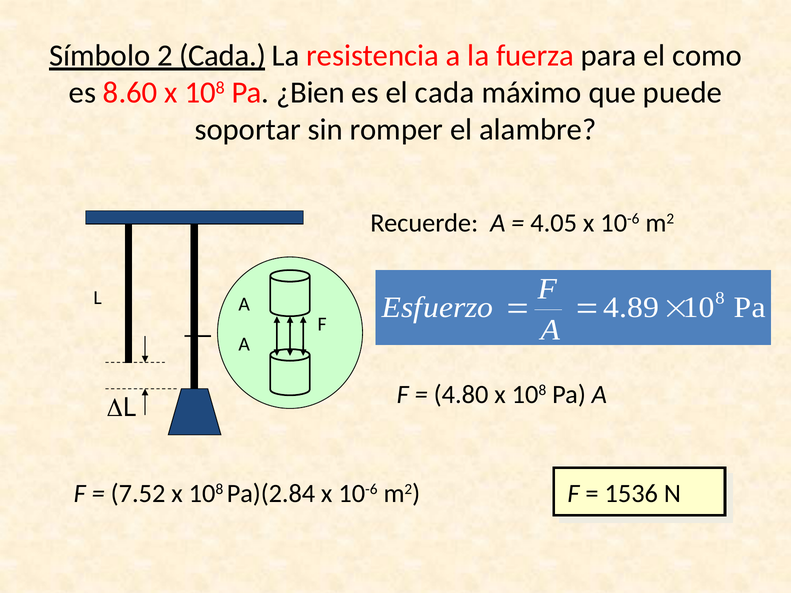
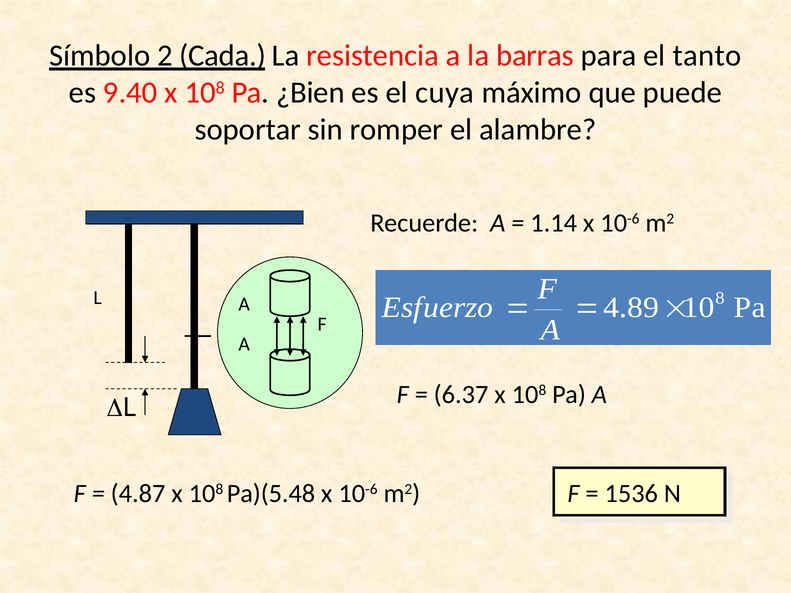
fuerza: fuerza -> barras (535, 56)
como: como -> tanto (707, 56)
8.60: 8.60 -> 9.40 (130, 93)
el cada: cada -> cuya (445, 93)
4.05: 4.05 -> 1.14 (554, 223)
4.80: 4.80 -> 6.37 (461, 395)
7.52: 7.52 -> 4.87 (138, 494)
Pa)(2.84: Pa)(2.84 -> Pa)(5.48 (271, 494)
